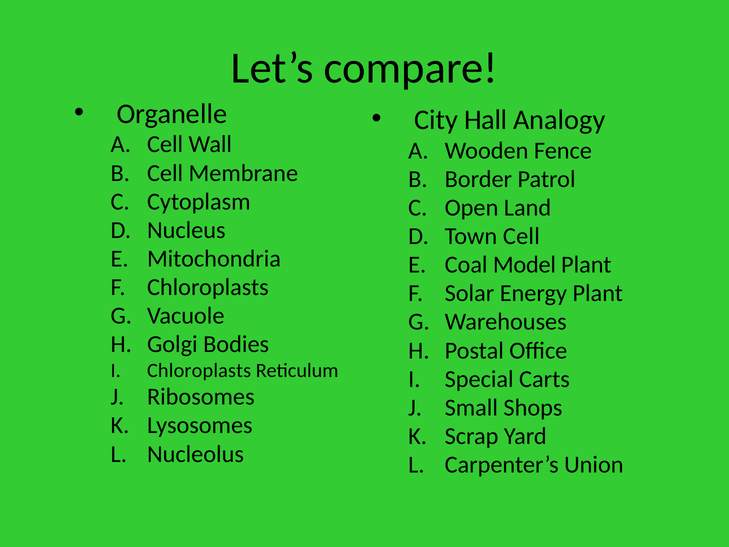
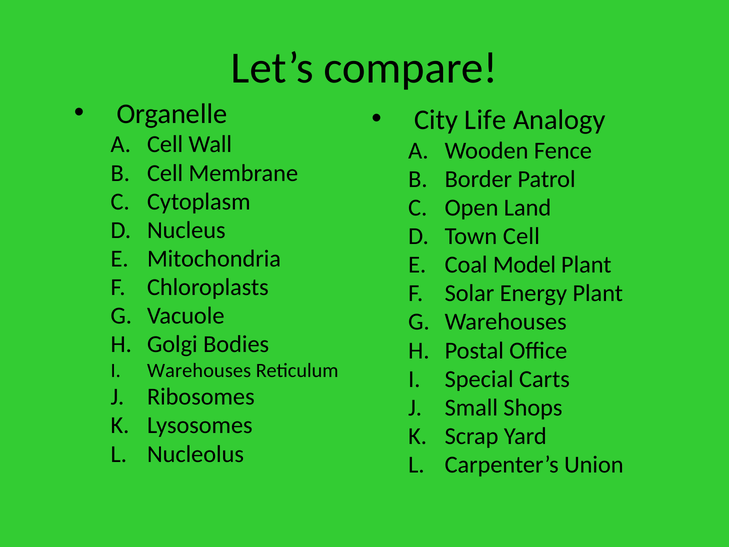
Hall: Hall -> Life (485, 120)
Chloroplasts: Chloroplasts -> Warehouses (199, 370)
